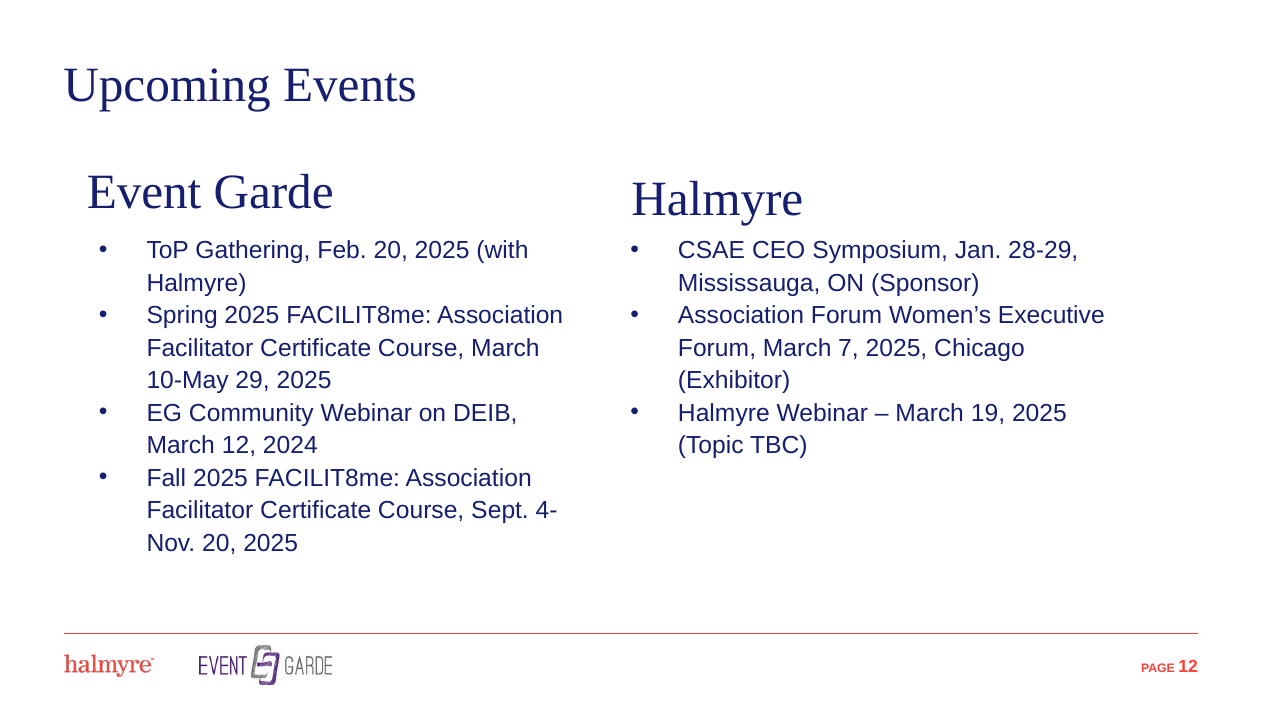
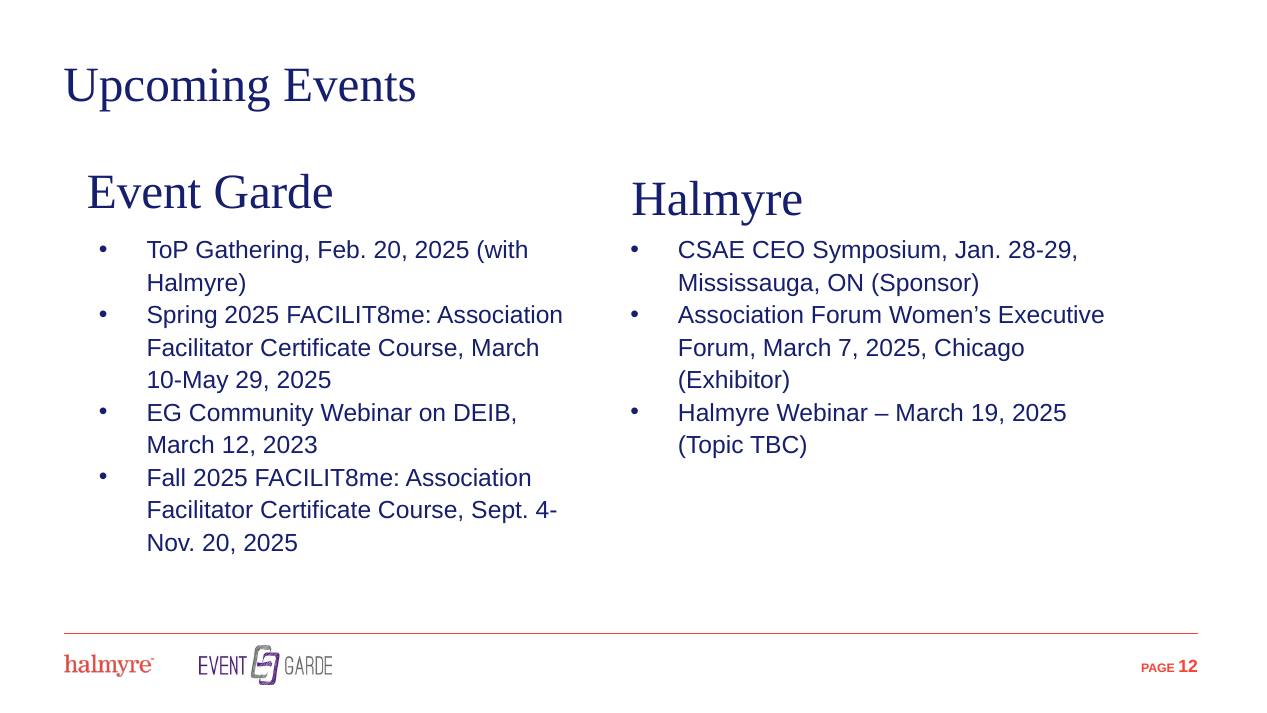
2024: 2024 -> 2023 (290, 445)
